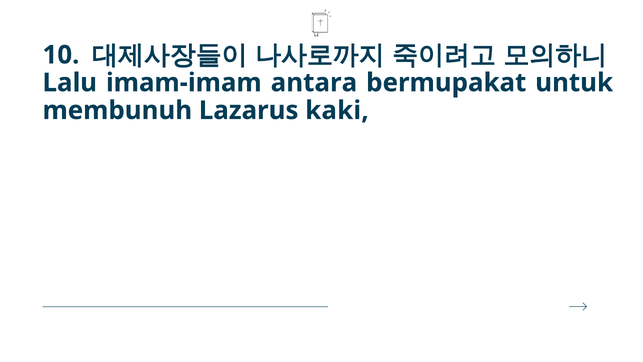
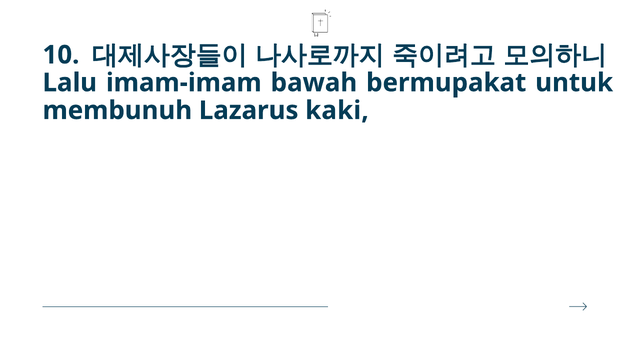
antara: antara -> bawah (314, 83)
